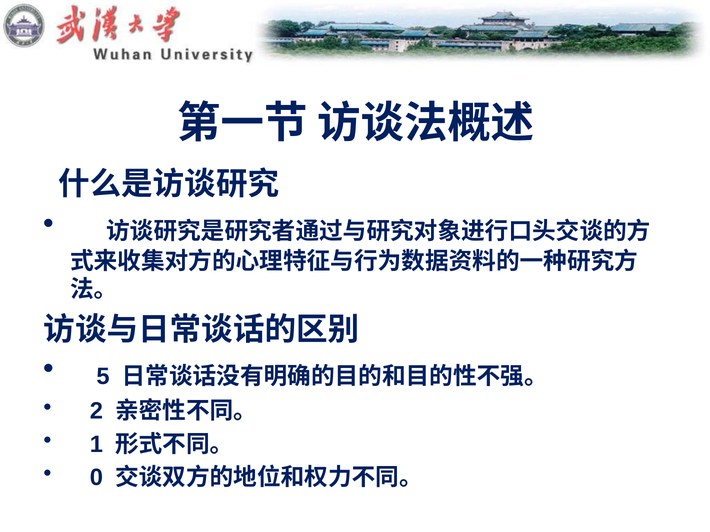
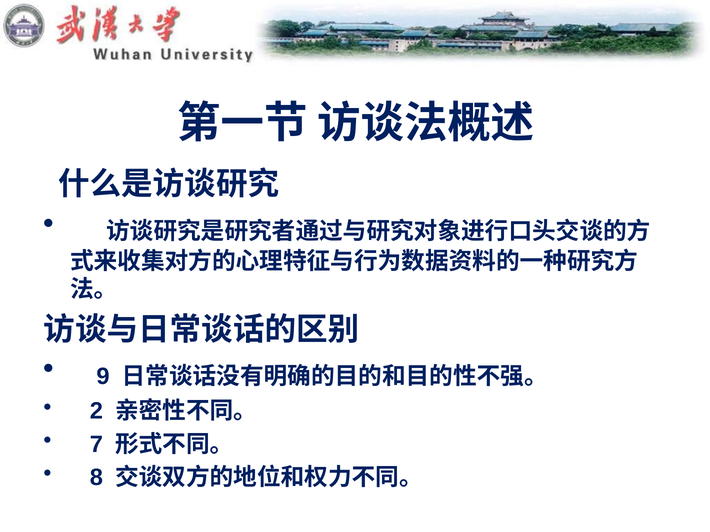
5: 5 -> 9 (103, 377)
1: 1 -> 7 (96, 445)
0: 0 -> 8 (96, 478)
